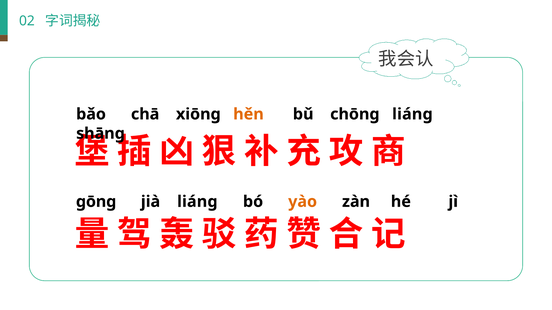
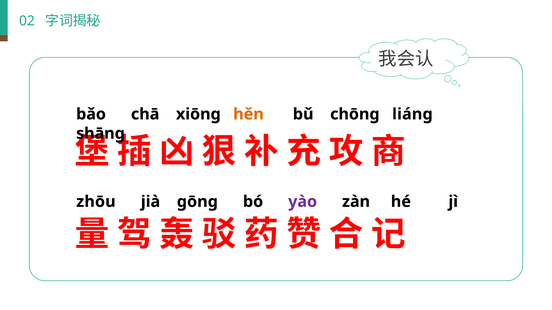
ɡōnɡ: ɡōnɡ -> zhōu (96, 202)
jià liánɡ: liánɡ -> ɡōnɡ (197, 202)
yào colour: orange -> purple (303, 202)
